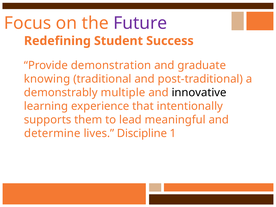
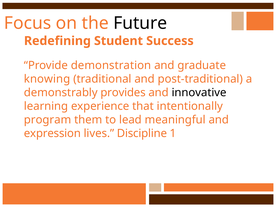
Future colour: purple -> black (140, 23)
multiple: multiple -> provides (123, 93)
supports: supports -> program (48, 120)
determine: determine -> expression (52, 133)
